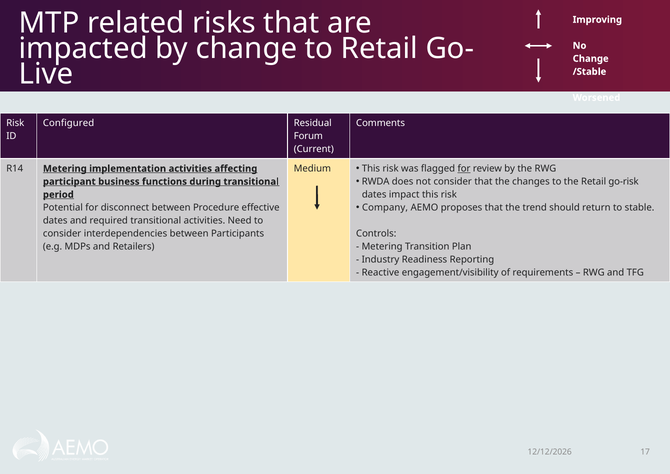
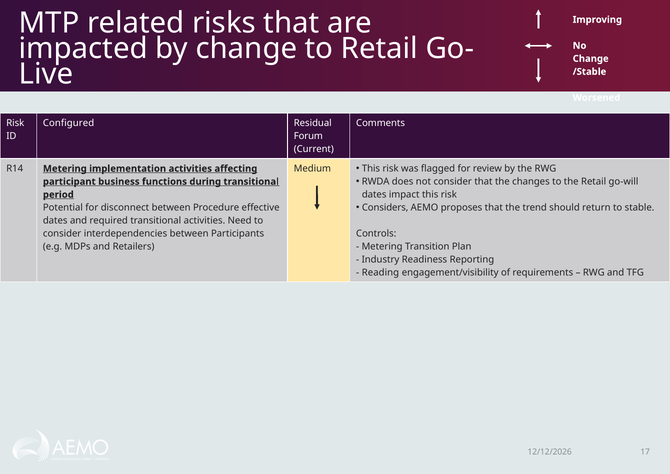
for underline: present -> none (464, 169)
go-risk: go-risk -> go-will (624, 182)
Company: Company -> Considers (385, 208)
Reactive: Reactive -> Reading (380, 272)
